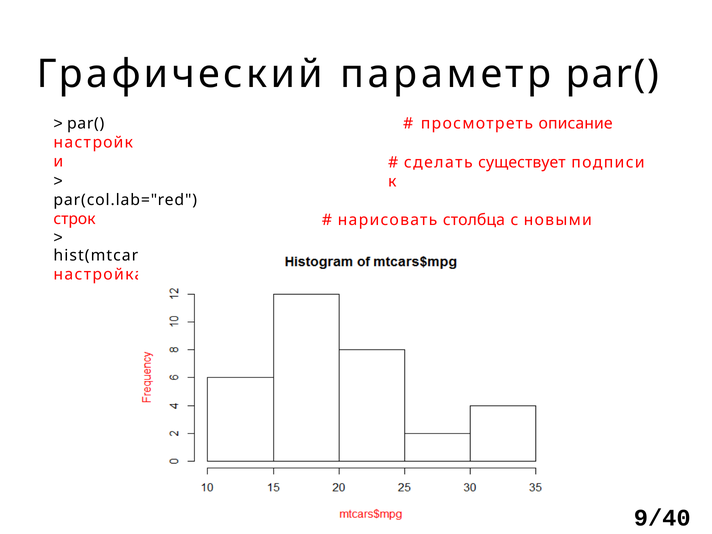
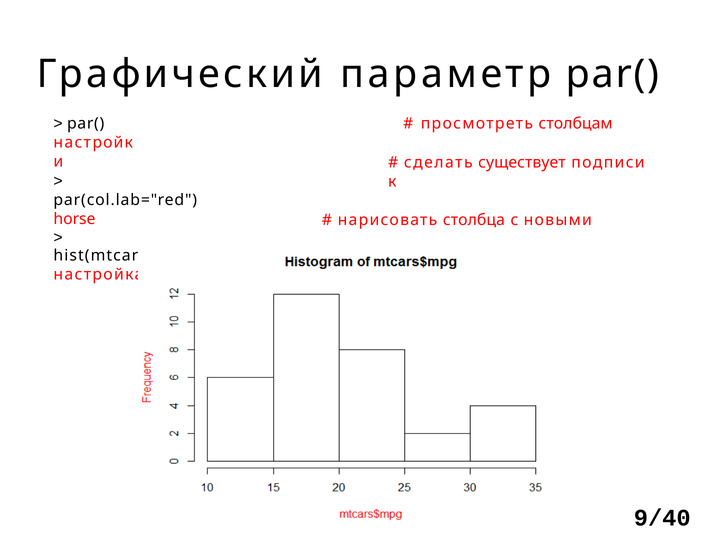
описание: описание -> столбцам (576, 124)
строк: строк -> horse (74, 219)
